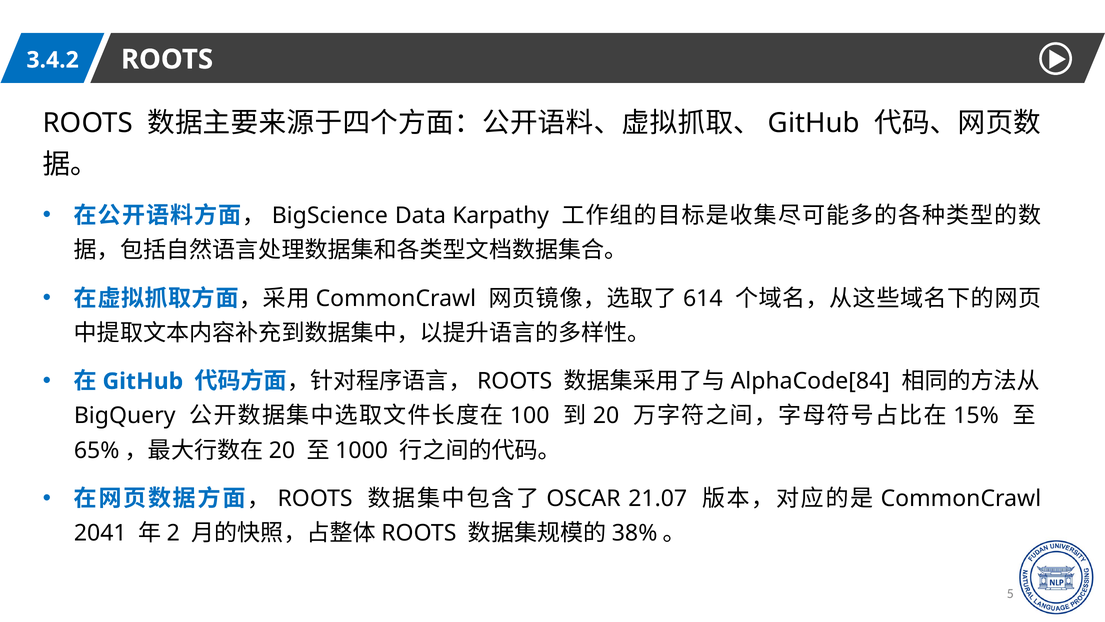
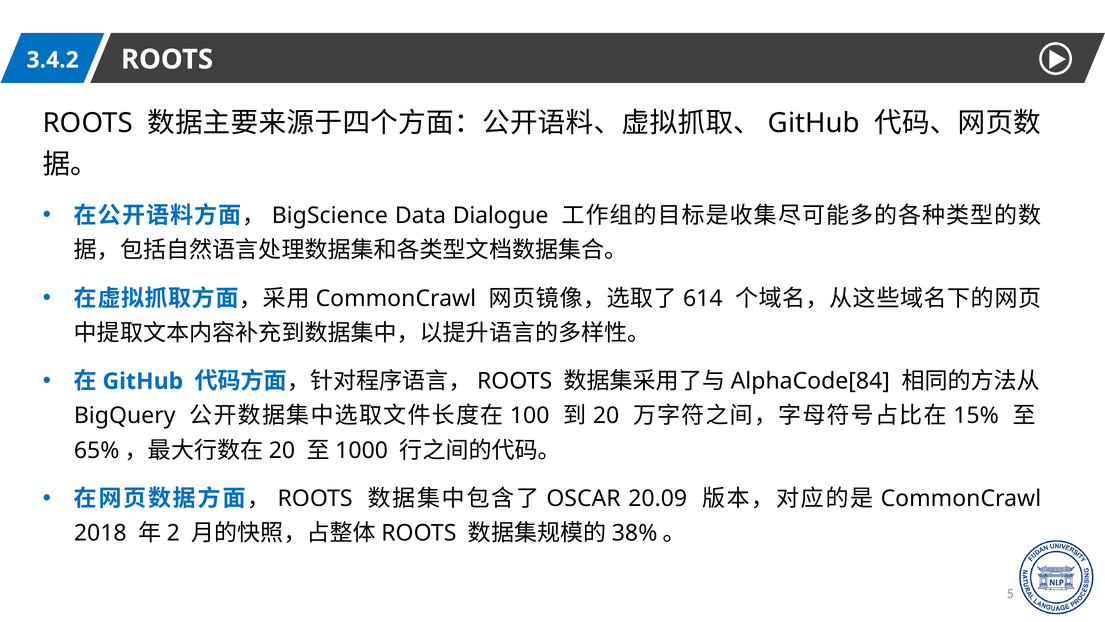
Karpathy: Karpathy -> Dialogue (501, 215)
21.07: 21.07 -> 20.09 (658, 498)
2041: 2041 -> 2018 (100, 533)
